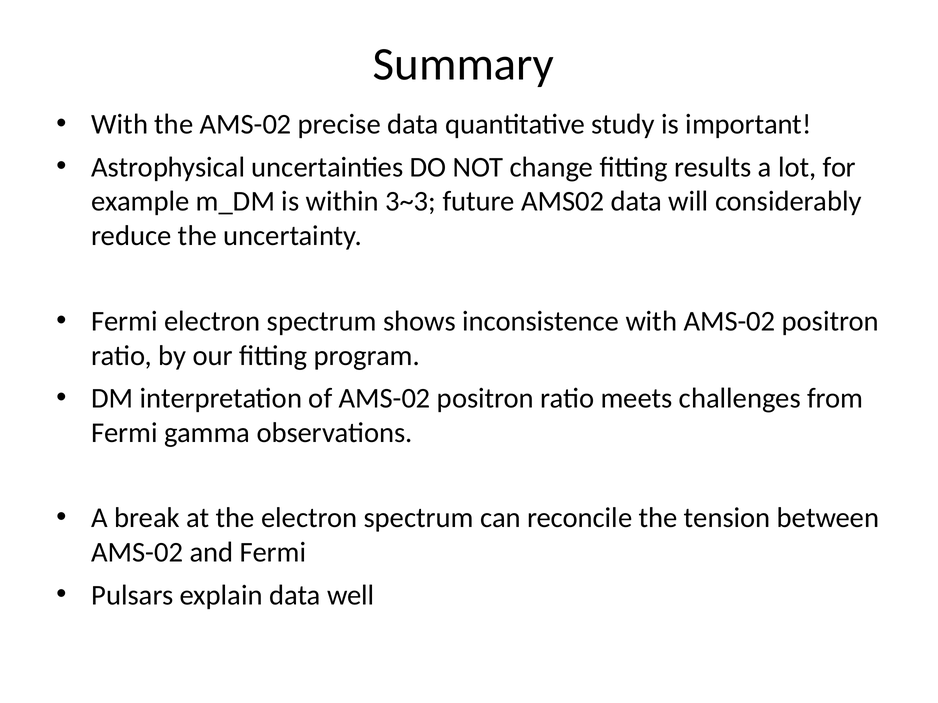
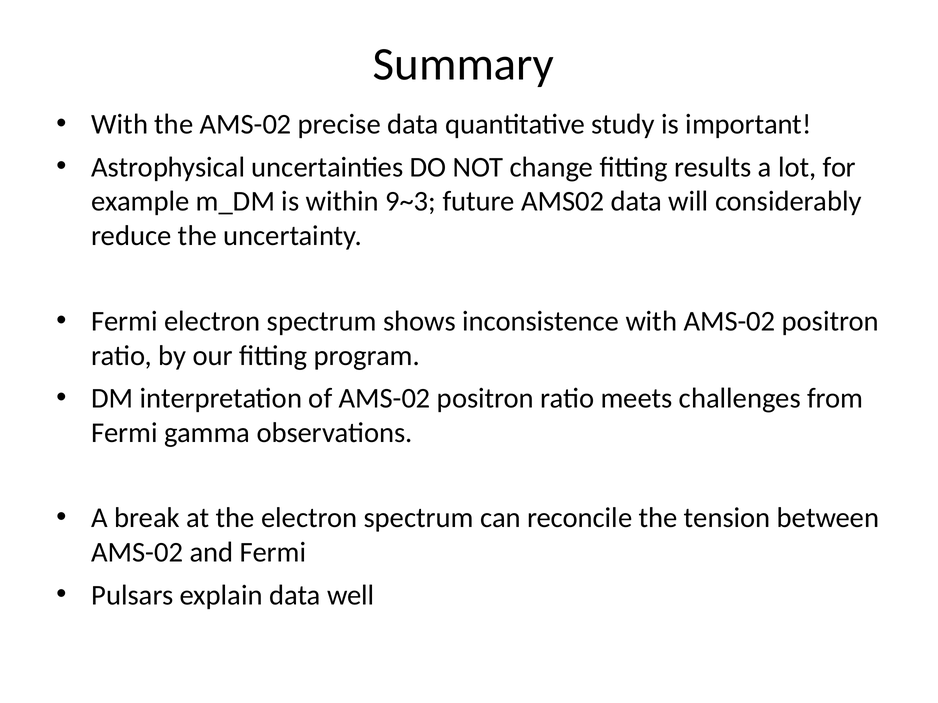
3~3: 3~3 -> 9~3 (411, 202)
